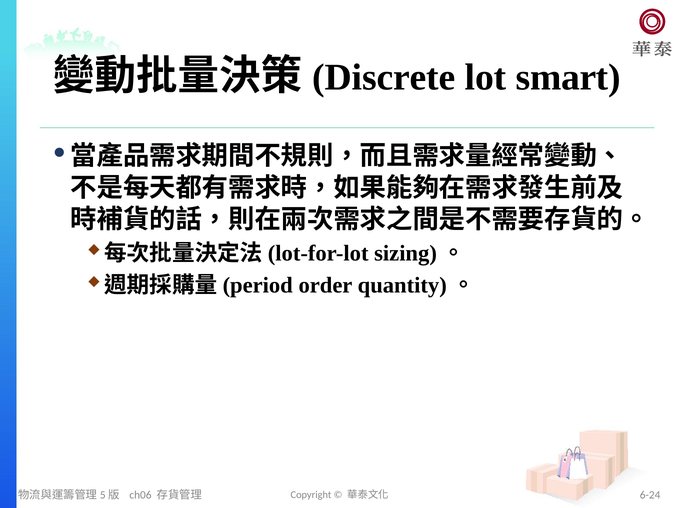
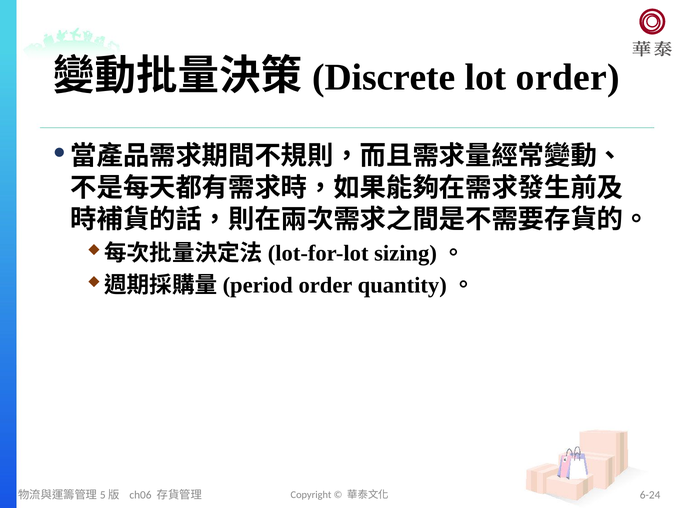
lot smart: smart -> order (568, 77)
